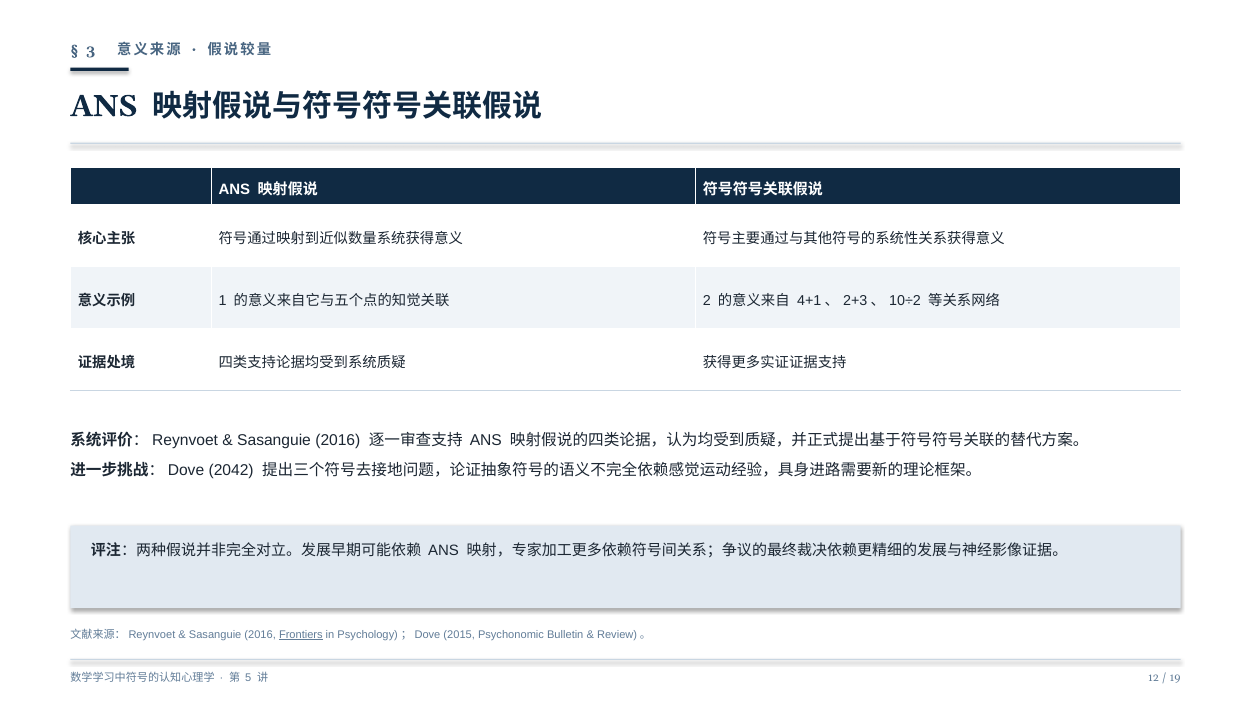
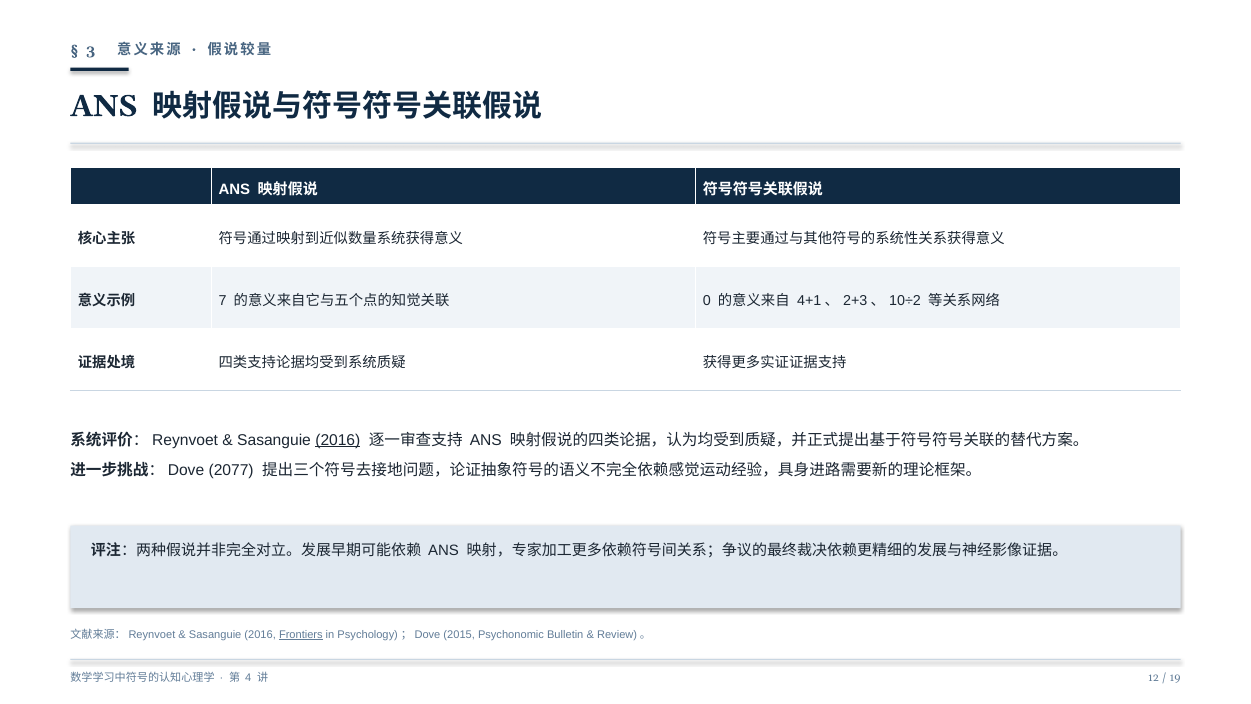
1: 1 -> 7 (223, 301)
2: 2 -> 0 (707, 301)
2016 underline: none -> present (338, 440)
2042: 2042 -> 2077 (231, 470)
5: 5 -> 4 (248, 677)
